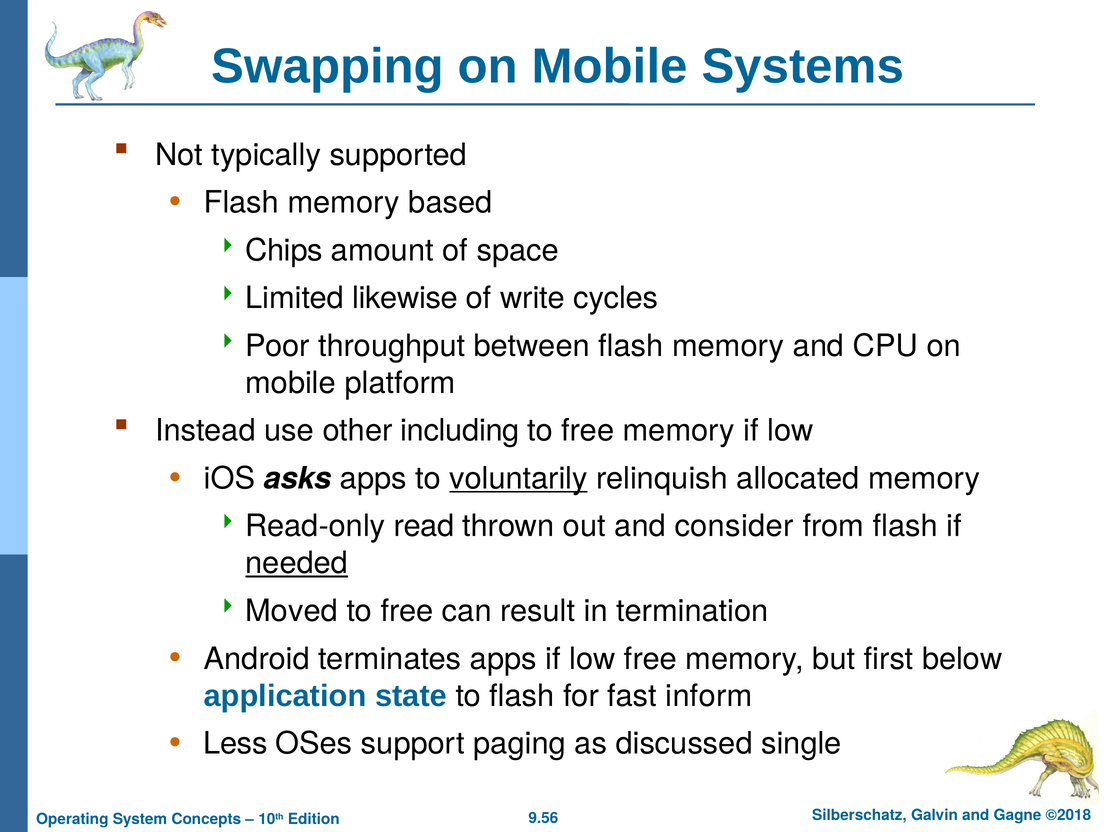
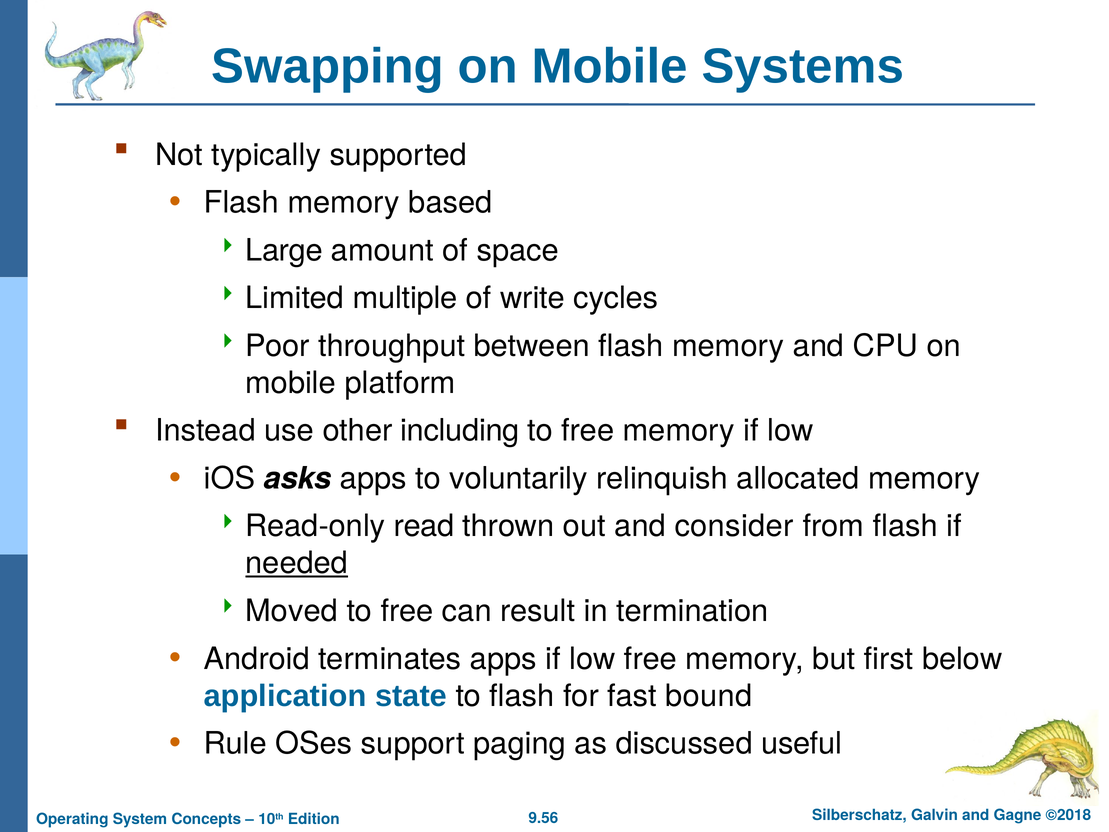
Chips: Chips -> Large (284, 250)
likewise: likewise -> multiple (405, 298)
voluntarily underline: present -> none (518, 478)
inform: inform -> bound (709, 696)
Less: Less -> Rule (235, 743)
single: single -> useful (802, 743)
